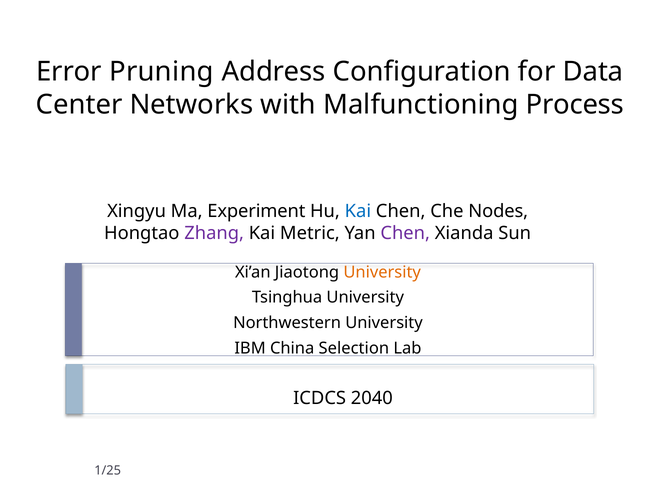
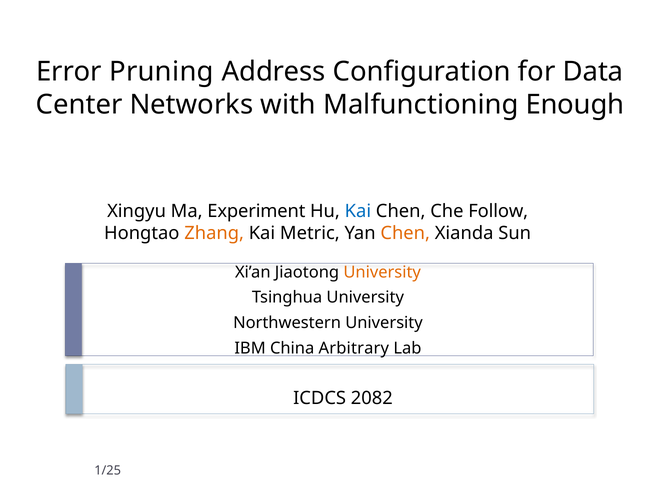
Process: Process -> Enough (575, 105)
Nodes: Nodes -> Follow (498, 211)
Zhang colour: purple -> orange (214, 233)
Chen colour: purple -> orange (405, 233)
Selection: Selection -> Arbitrary (354, 348)
2040: 2040 -> 2082 (372, 398)
